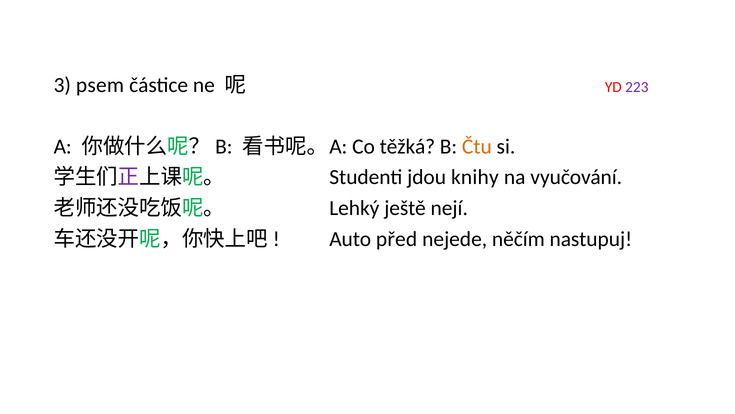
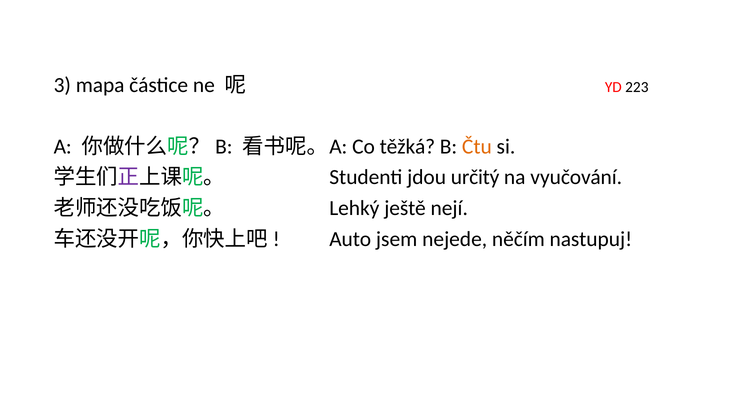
psem: psem -> mapa (100, 85)
223 colour: purple -> black (637, 87)
knihy: knihy -> určitý (475, 177)
před: před -> jsem (397, 239)
